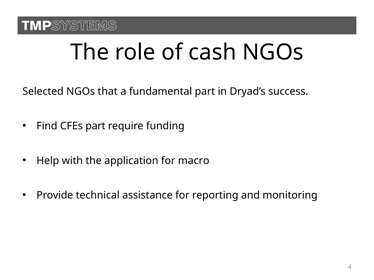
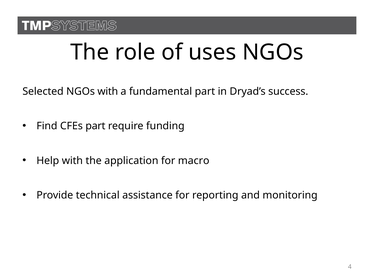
cash: cash -> uses (212, 52)
NGOs that: that -> with (108, 92)
